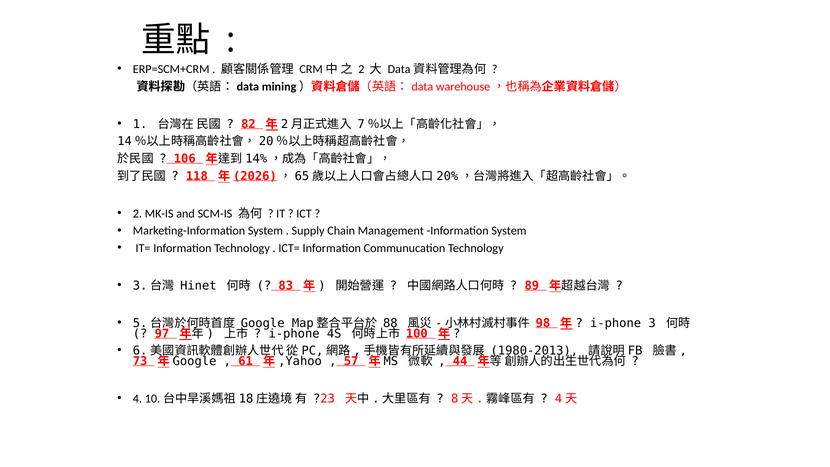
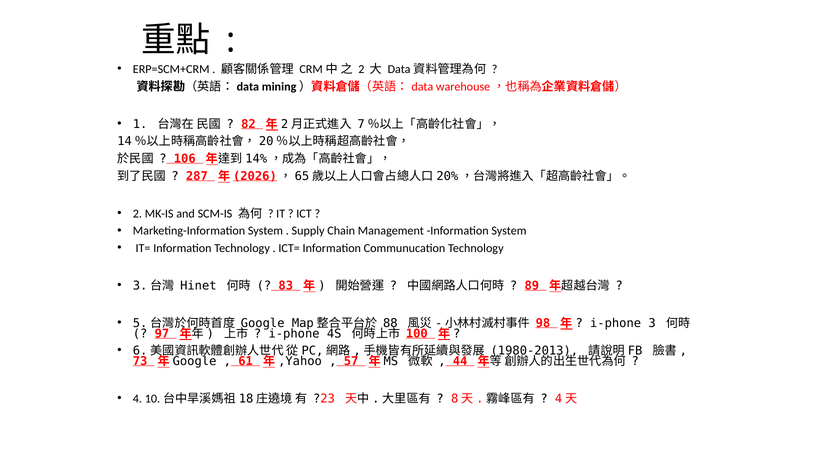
118: 118 -> 287 (197, 176)
